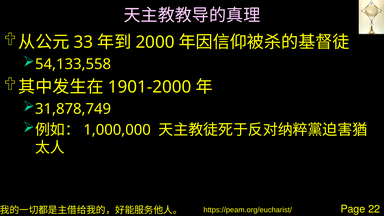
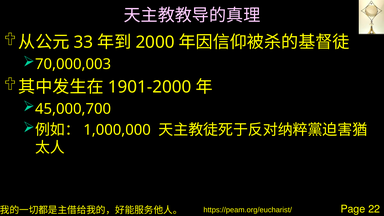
54,133,558: 54,133,558 -> 70,000,003 (73, 64)
31,878,749: 31,878,749 -> 45,000,700 (73, 109)
